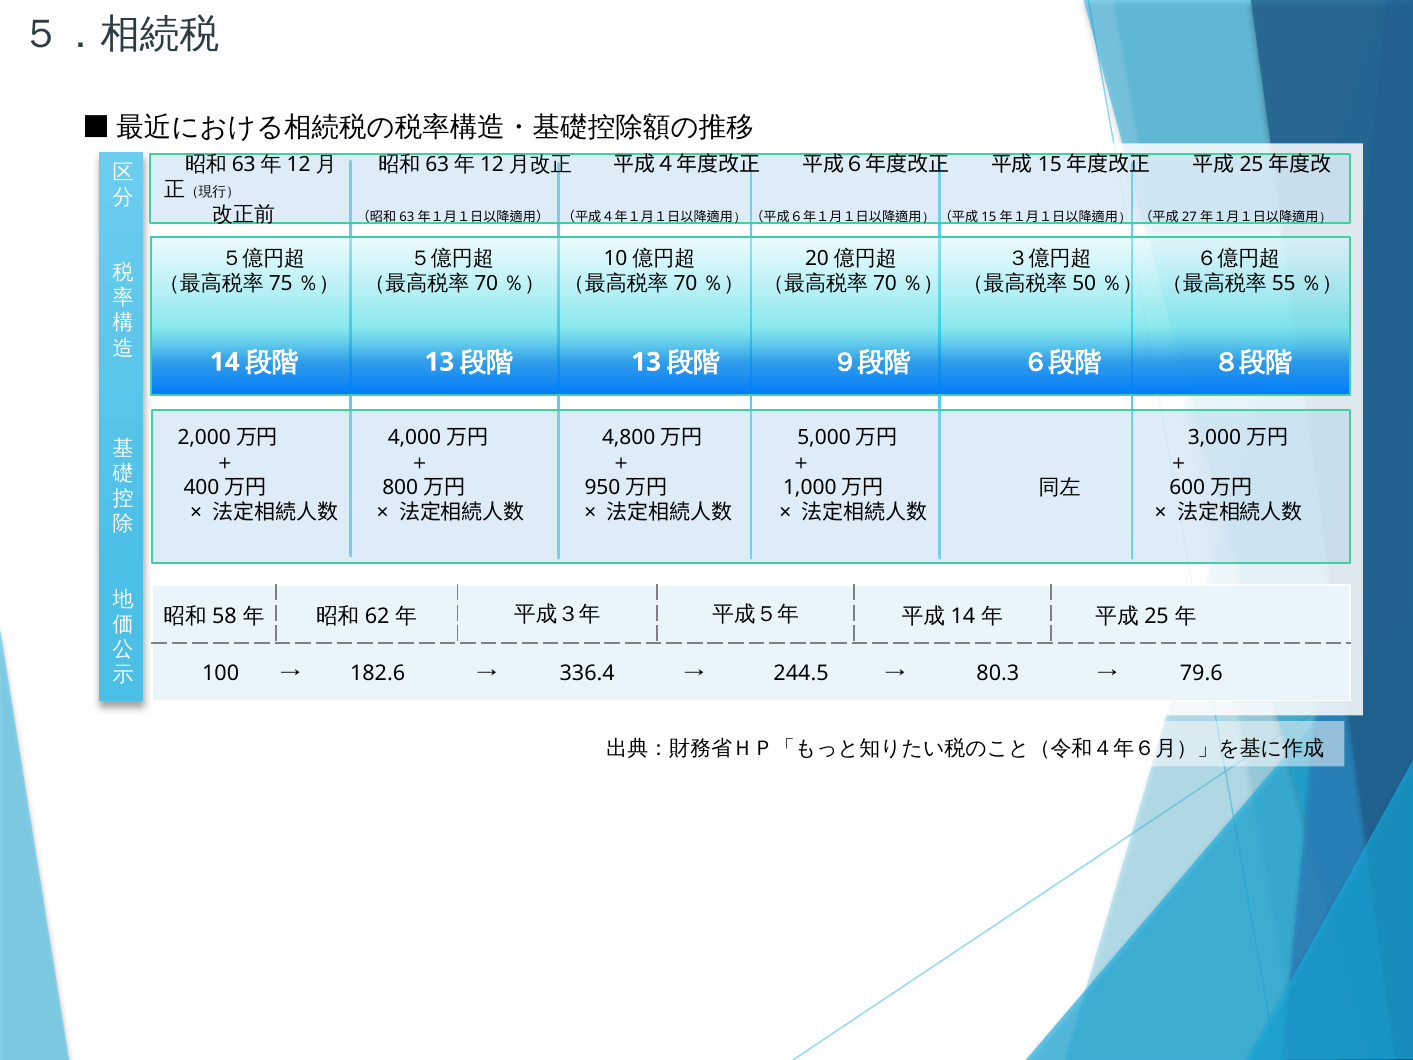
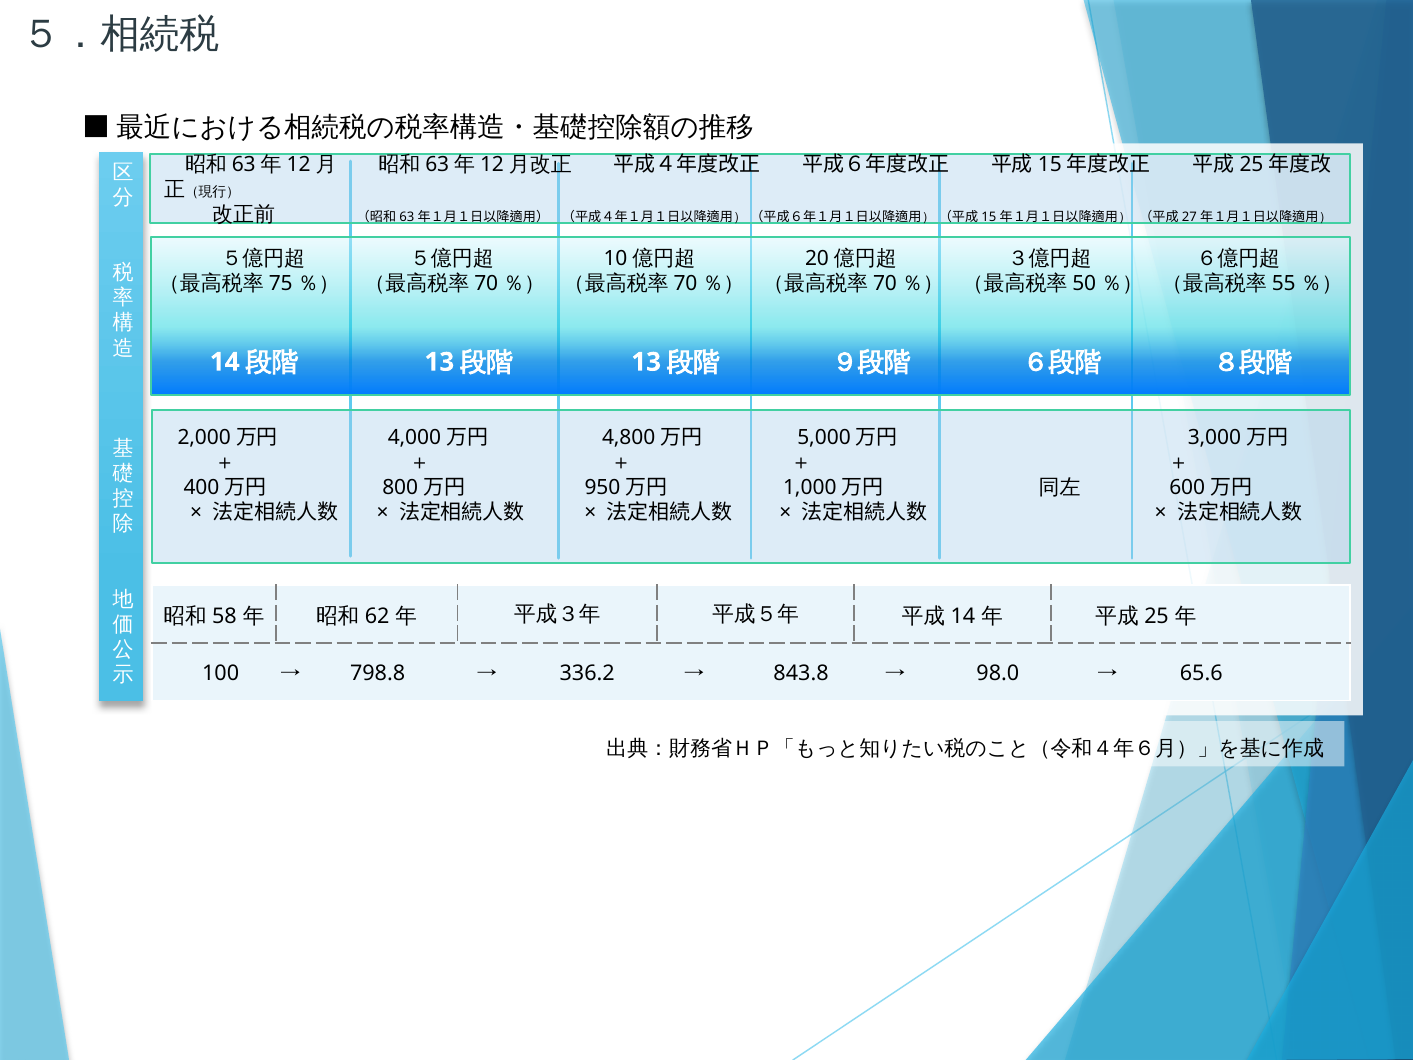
182.6: 182.6 -> 798.8 (378, 674)
336.4: 336.4 -> 336.2 (587, 674)
244.5: 244.5 -> 843.8 (801, 674)
80.3: 80.3 -> 98.0 (998, 674)
79.6: 79.6 -> 65.6 (1201, 674)
